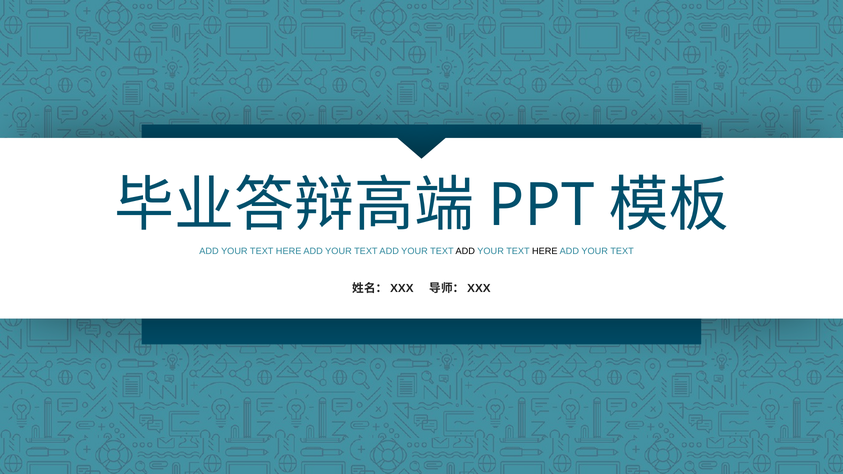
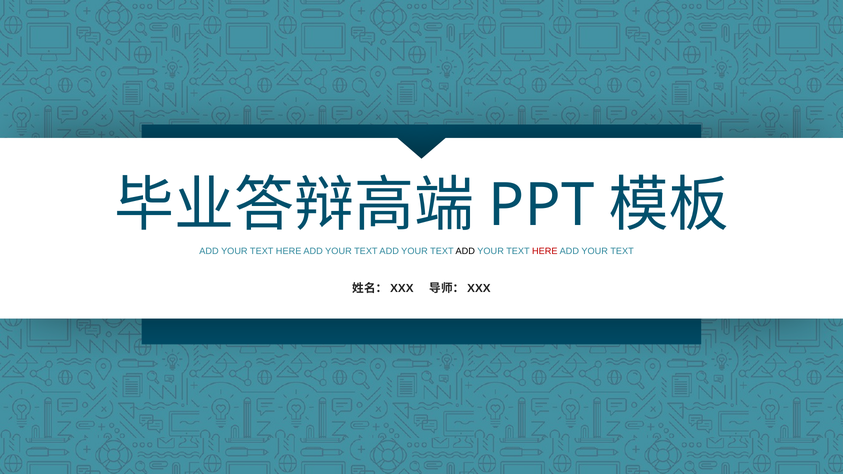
HERE colour: black -> red (545, 251)
